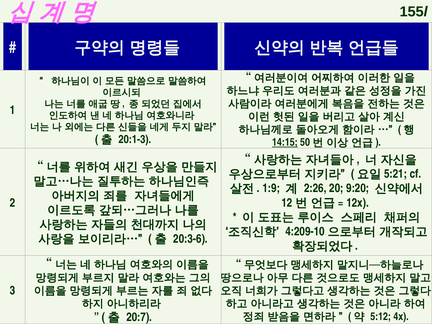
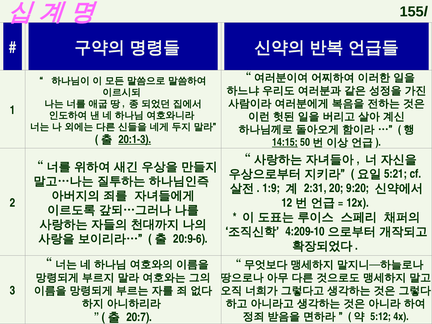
20:1-3 underline: none -> present (135, 139)
2:26: 2:26 -> 2:31 (315, 188)
20:3-6: 20:3-6 -> 20:9-6 (190, 239)
